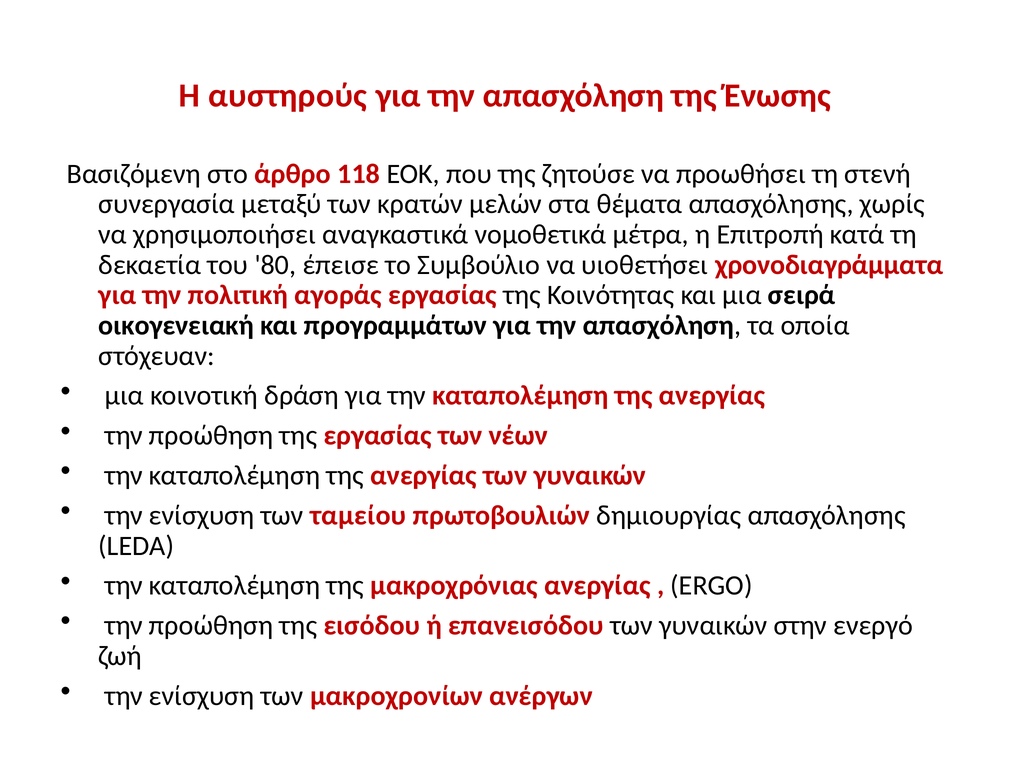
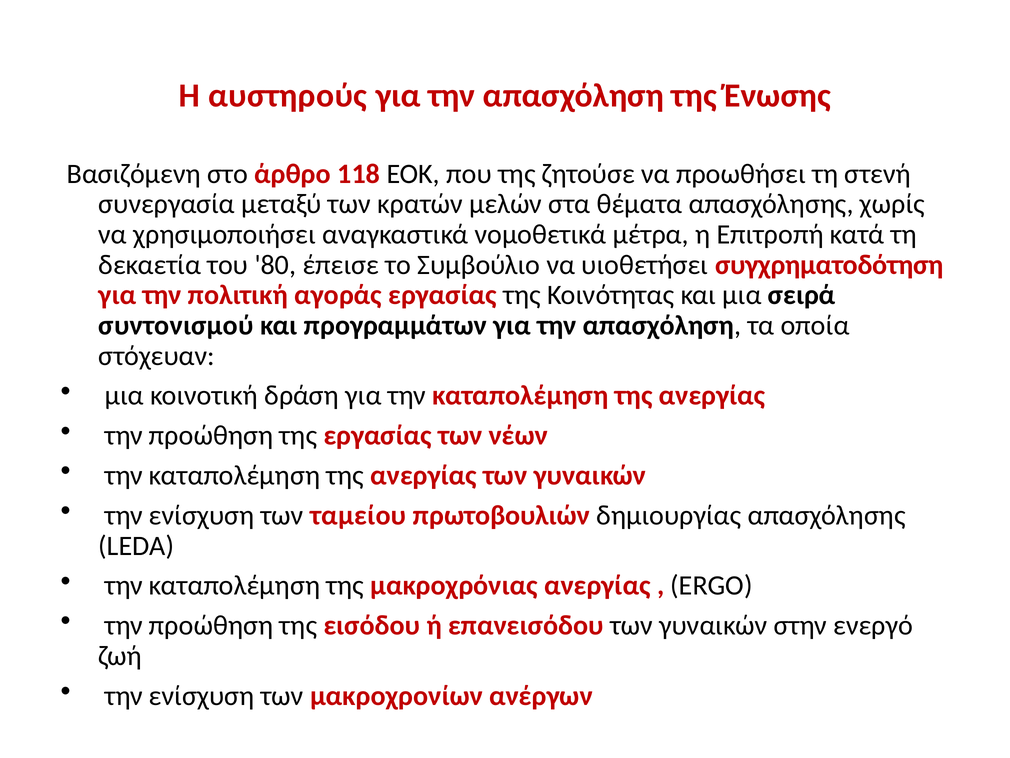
χρονοδιαγράμματα: χρονοδιαγράμματα -> συγχρηματοδότηση (829, 265)
οικογενειακή: οικογενειακή -> συντονισμού (176, 325)
